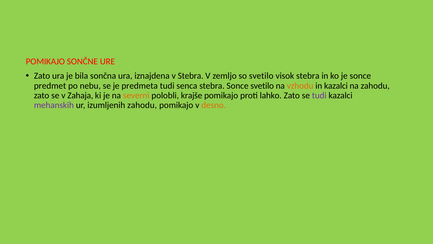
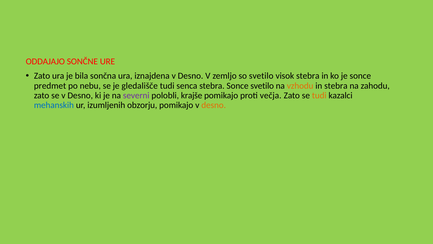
POMIKAJO: POMIKAJO -> ODDAJAJO (45, 62)
iznajdena v Stebra: Stebra -> Desno (191, 76)
predmeta: predmeta -> gledališče (140, 86)
in kazalci: kazalci -> stebra (336, 86)
se v Zahaja: Zahaja -> Desno (80, 95)
severni colour: orange -> purple (136, 95)
lahko: lahko -> večja (271, 95)
tudi colour: purple -> orange (319, 95)
mehanskih colour: purple -> blue (54, 105)
izumljenih zahodu: zahodu -> obzorju (142, 105)
